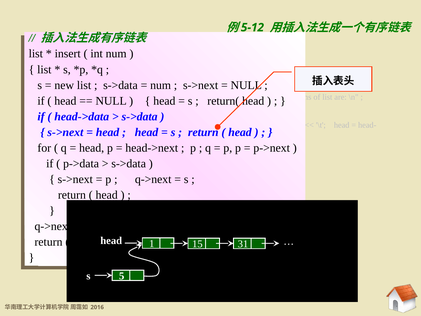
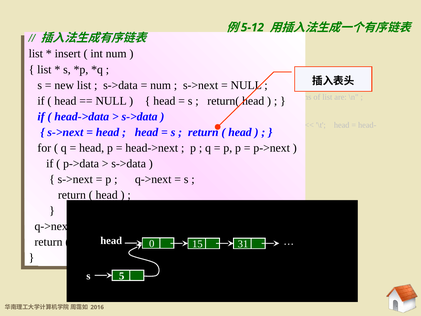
1: 1 -> 0 (152, 244)
